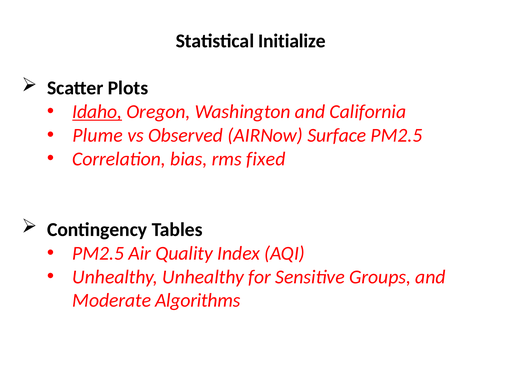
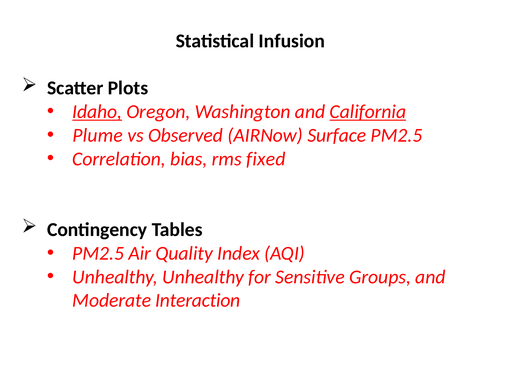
Initialize: Initialize -> Infusion (292, 41)
California underline: none -> present (368, 112)
Algorithms: Algorithms -> Interaction (198, 300)
